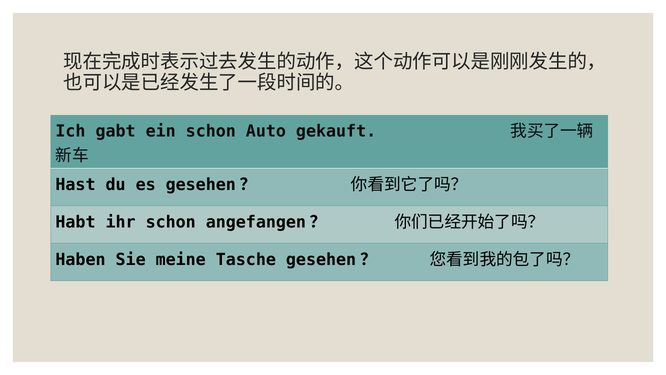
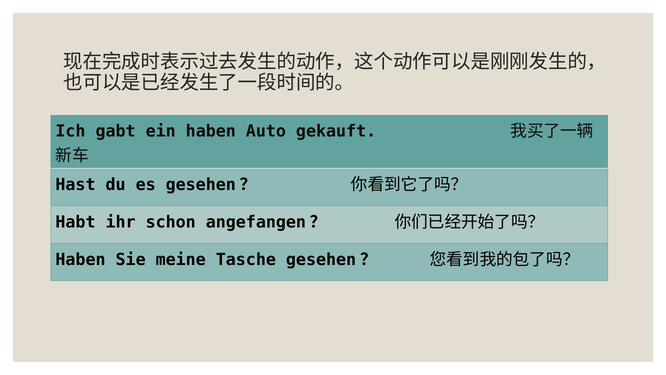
ein schon: schon -> haben (211, 131)
